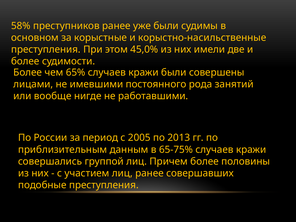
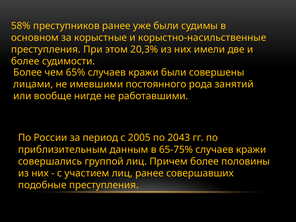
45,0%: 45,0% -> 20,3% (144, 49)
2013: 2013 -> 2043 (179, 138)
